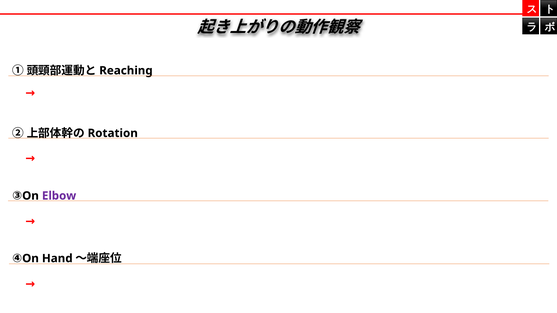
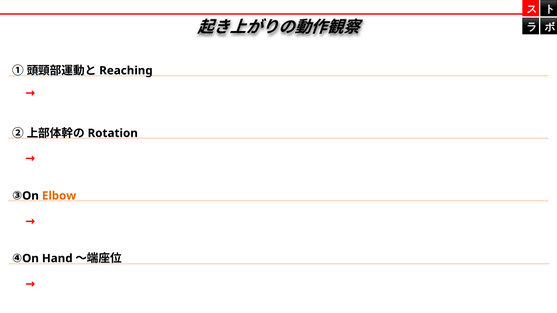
Elbow colour: purple -> orange (59, 196)
